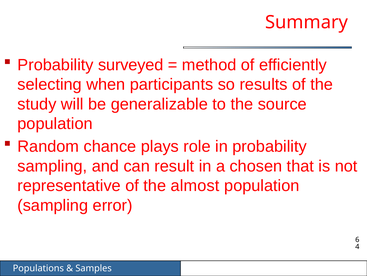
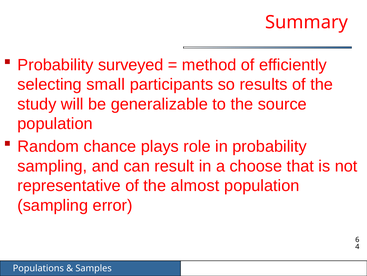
when: when -> small (106, 84)
chosen: chosen -> choose (256, 166)
